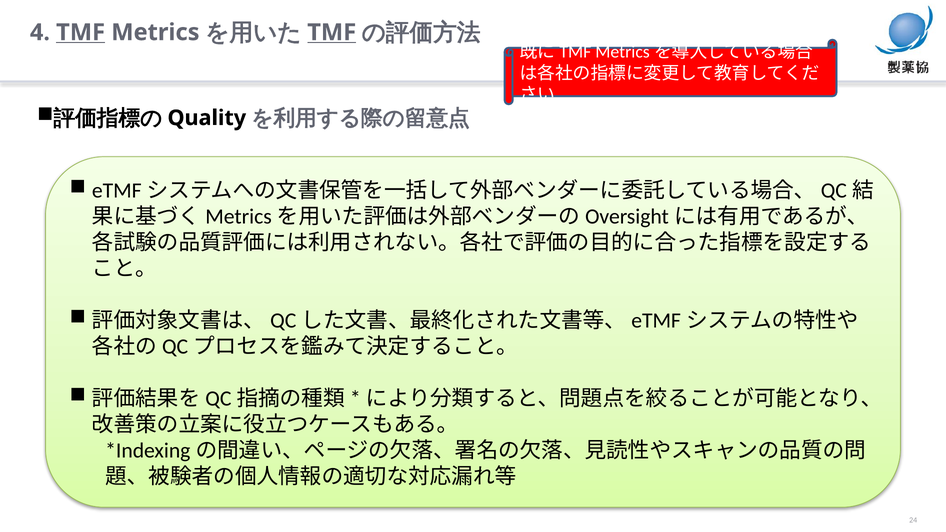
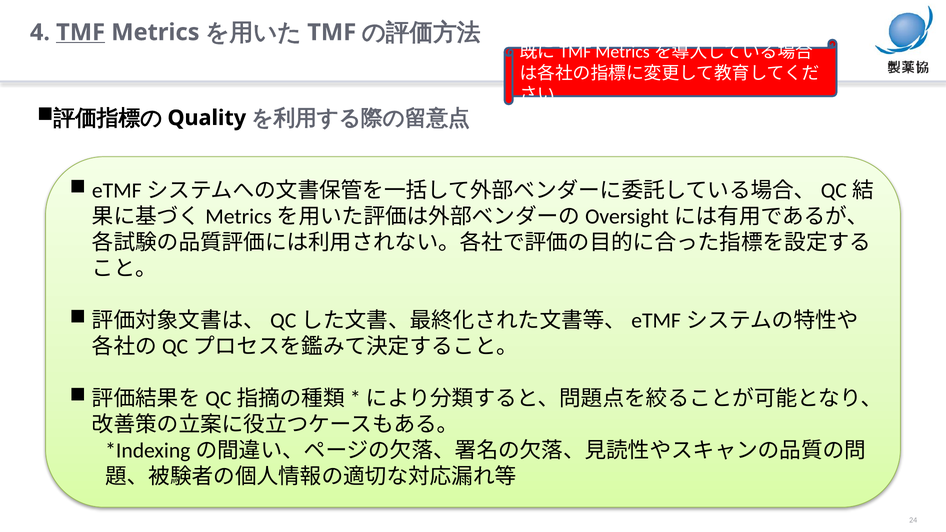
TMF underline: present -> none (332, 32)
